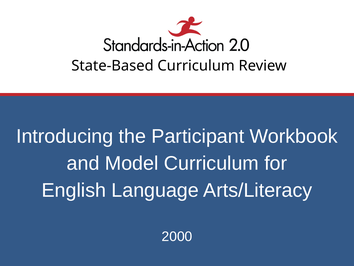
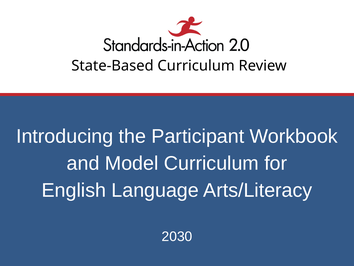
2000: 2000 -> 2030 (177, 236)
